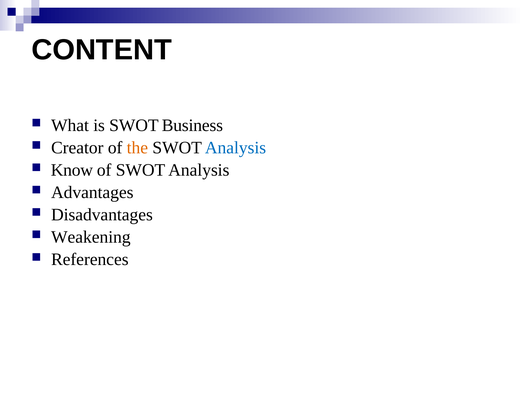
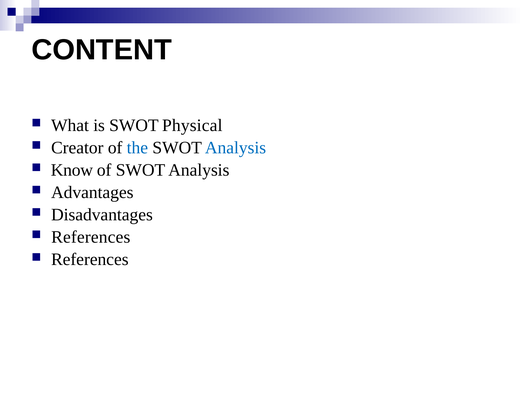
Business: Business -> Physical (192, 125)
the colour: orange -> blue (137, 148)
Weakening: Weakening -> References (91, 237)
